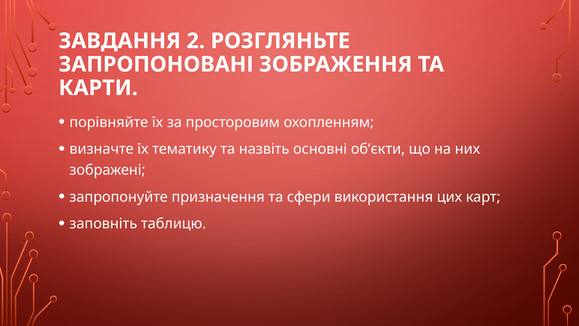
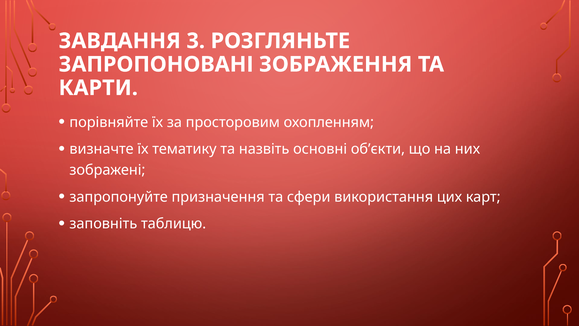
2: 2 -> 3 (196, 41)
